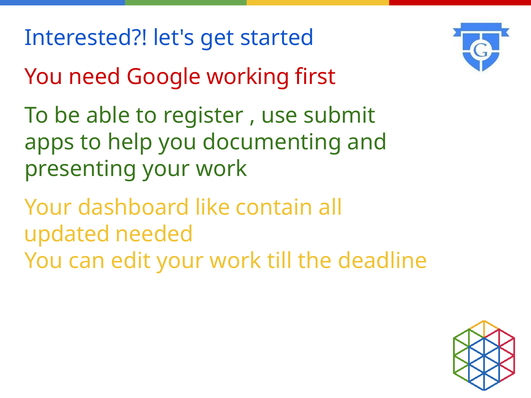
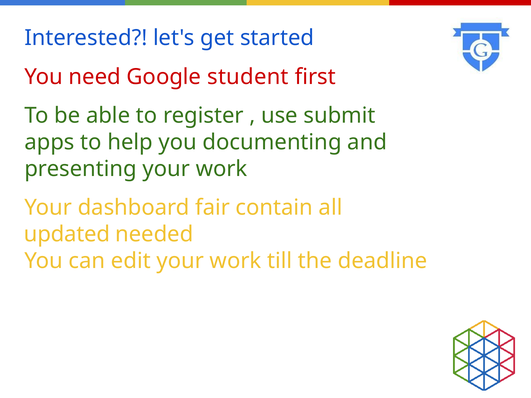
working: working -> student (248, 77)
like: like -> fair (213, 208)
